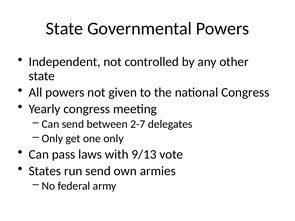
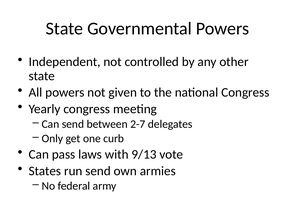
one only: only -> curb (114, 139)
